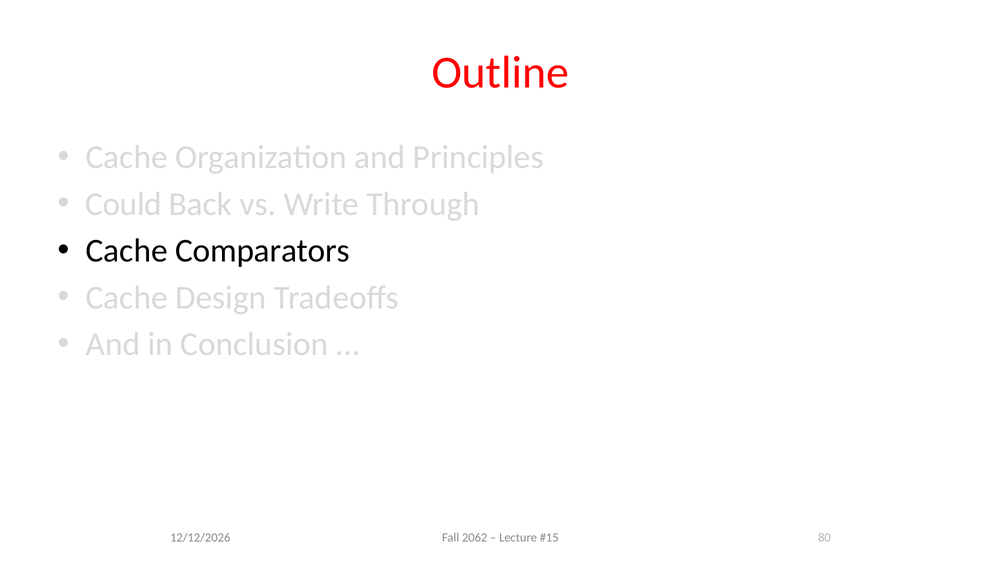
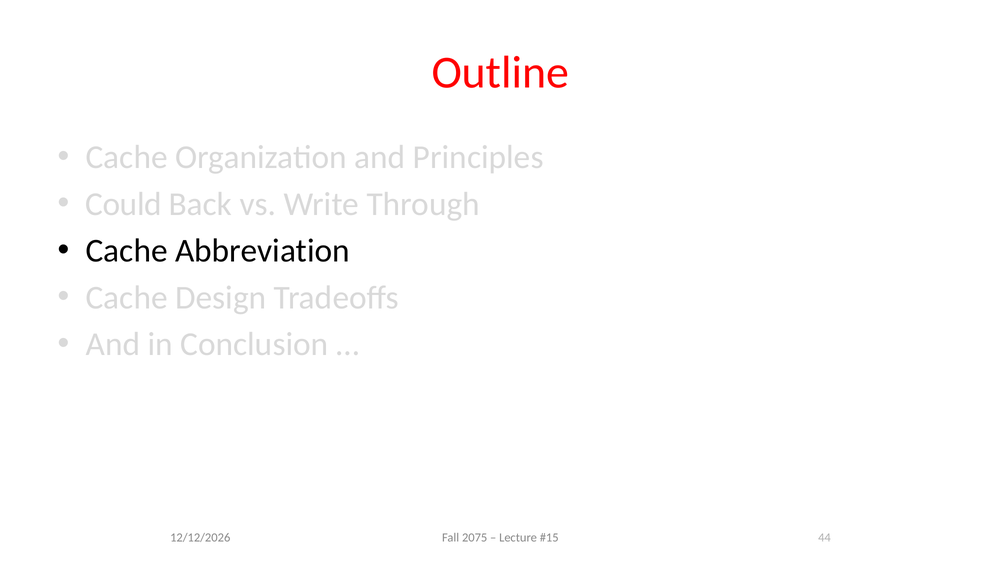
Comparators: Comparators -> Abbreviation (262, 251)
2062: 2062 -> 2075 (475, 538)
80: 80 -> 44 (825, 538)
